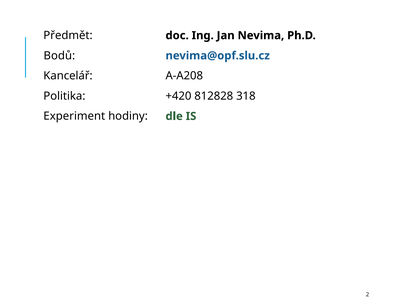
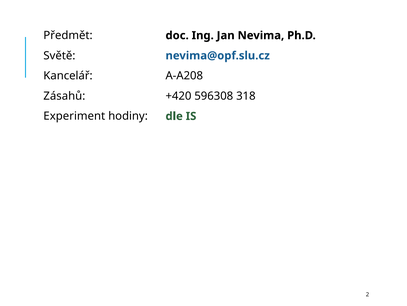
Bodů: Bodů -> Světě (59, 56)
Politika: Politika -> Zásahů (64, 96)
812828: 812828 -> 596308 (214, 96)
